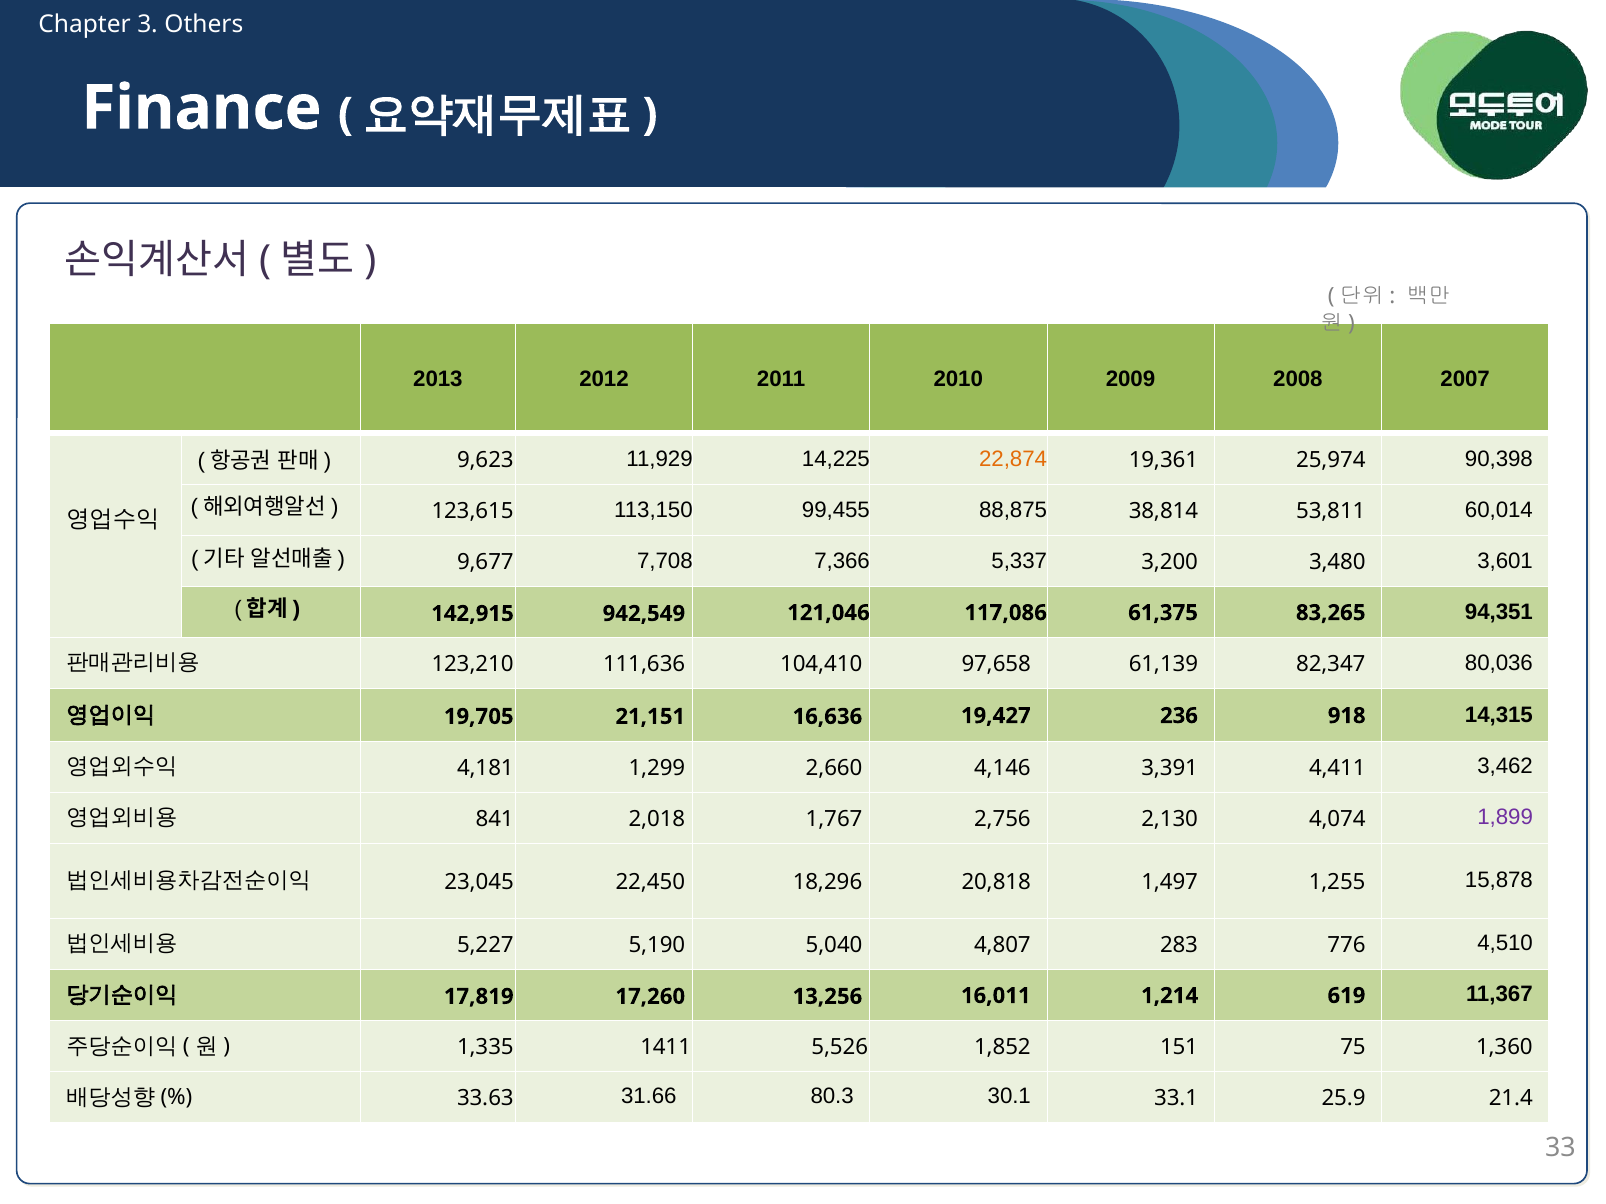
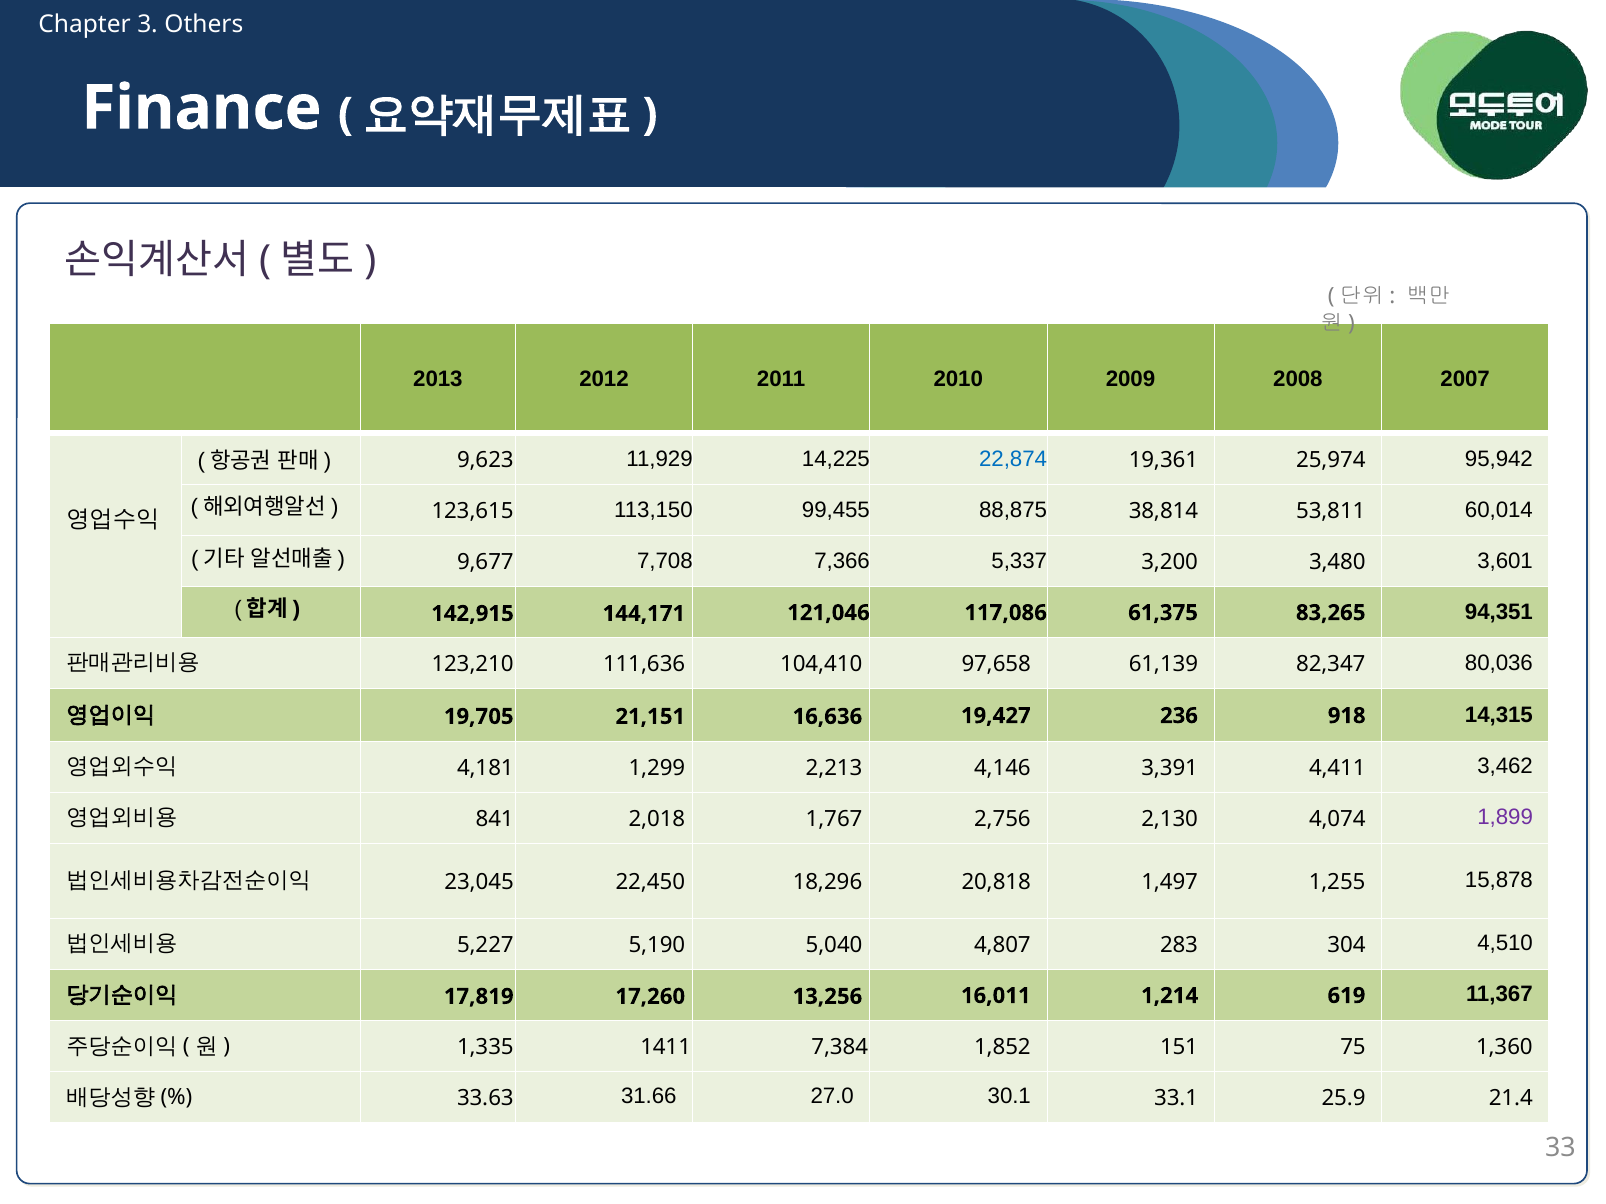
22,874 colour: orange -> blue (1013, 459)
90,398: 90,398 -> 95,942 (1499, 459)
942,549: 942,549 -> 144,171 (644, 614)
2,660: 2,660 -> 2,213 (834, 769)
776: 776 -> 304 (1347, 945)
5,526: 5,526 -> 7,384 (840, 1048)
80.3: 80.3 -> 27.0 (832, 1097)
